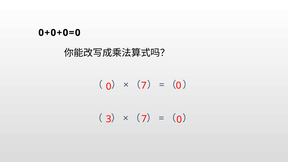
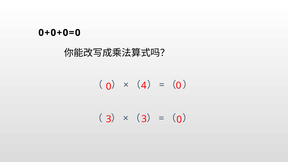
0 7: 7 -> 4 (144, 85)
3 7: 7 -> 3 (144, 119)
